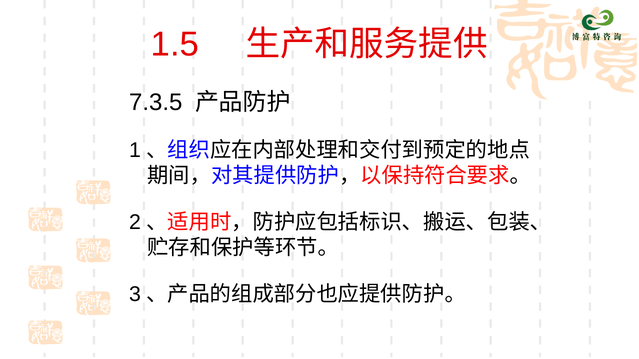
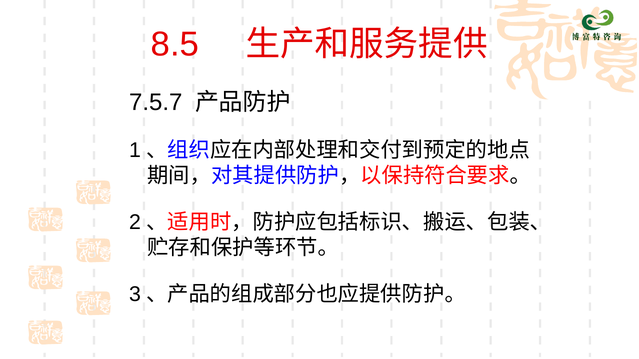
1.5: 1.5 -> 8.5 (175, 44)
7.3.5: 7.3.5 -> 7.5.7 (156, 102)
